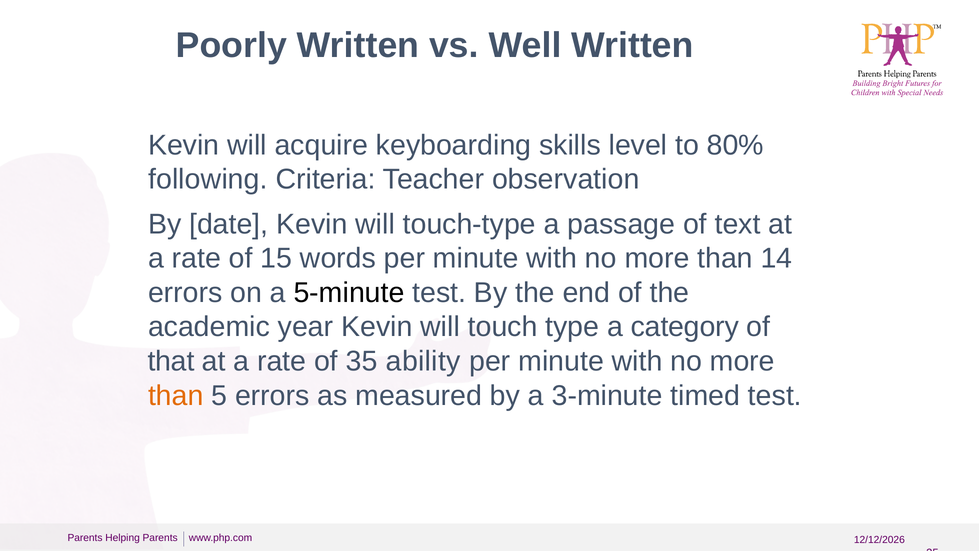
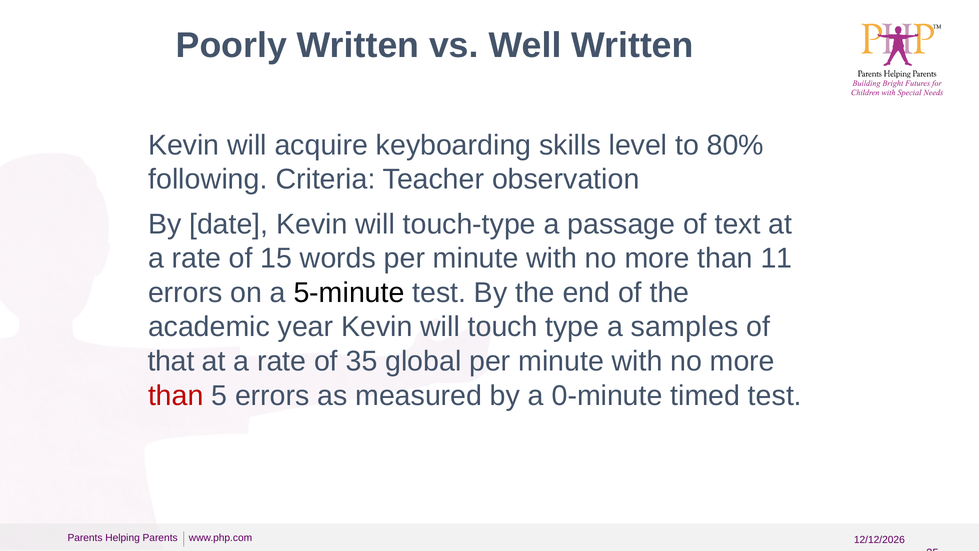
14: 14 -> 11 (777, 258)
category: category -> samples (685, 327)
ability: ability -> global (423, 361)
than colour: orange -> red (176, 395)
3-minute: 3-minute -> 0-minute (607, 395)
